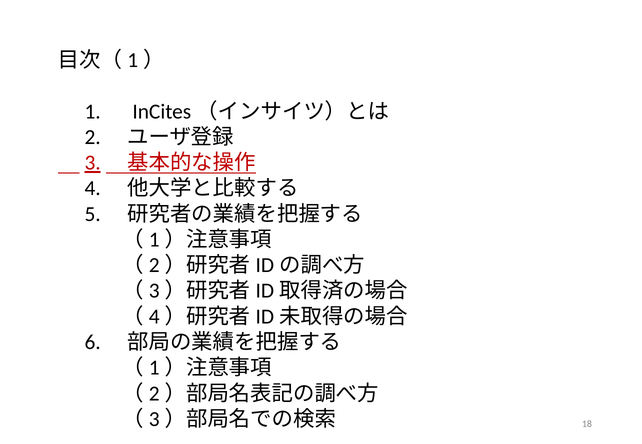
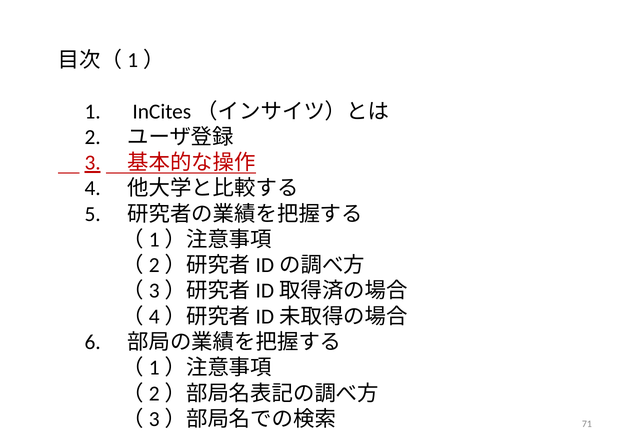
18: 18 -> 71 (587, 424)
